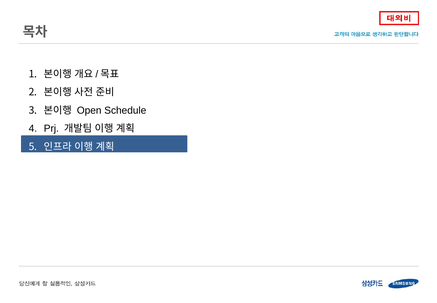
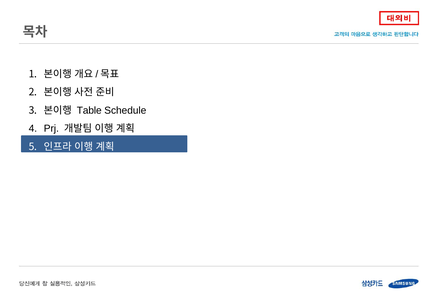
Open: Open -> Table (89, 110)
